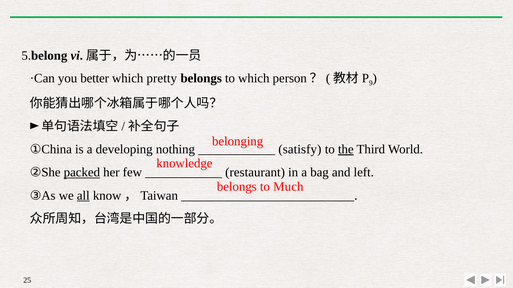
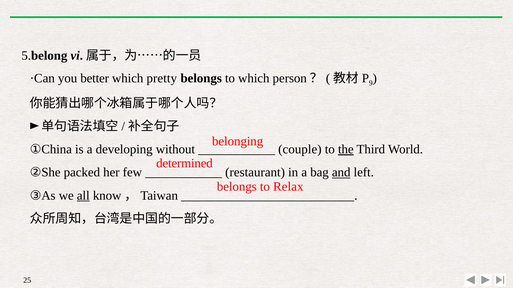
nothing: nothing -> without (175, 150)
satisfy: satisfy -> couple (300, 150)
knowledge: knowledge -> determined (184, 164)
packed underline: present -> none (82, 173)
and underline: none -> present (341, 173)
Much: Much -> Relax (288, 187)
